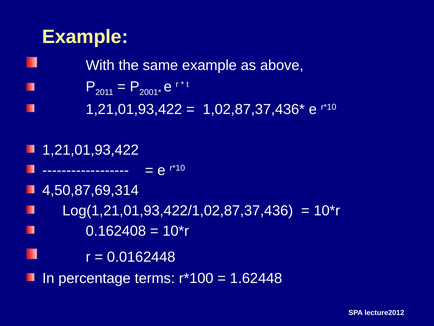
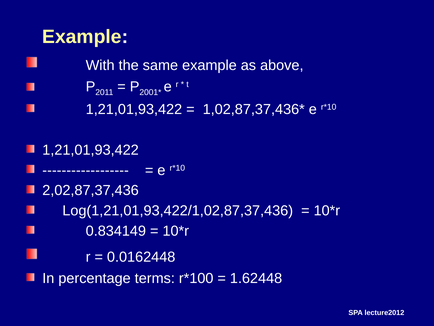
4,50,87,69,314: 4,50,87,69,314 -> 2,02,87,37,436 (91, 190)
0.162408: 0.162408 -> 0.834149 (116, 231)
